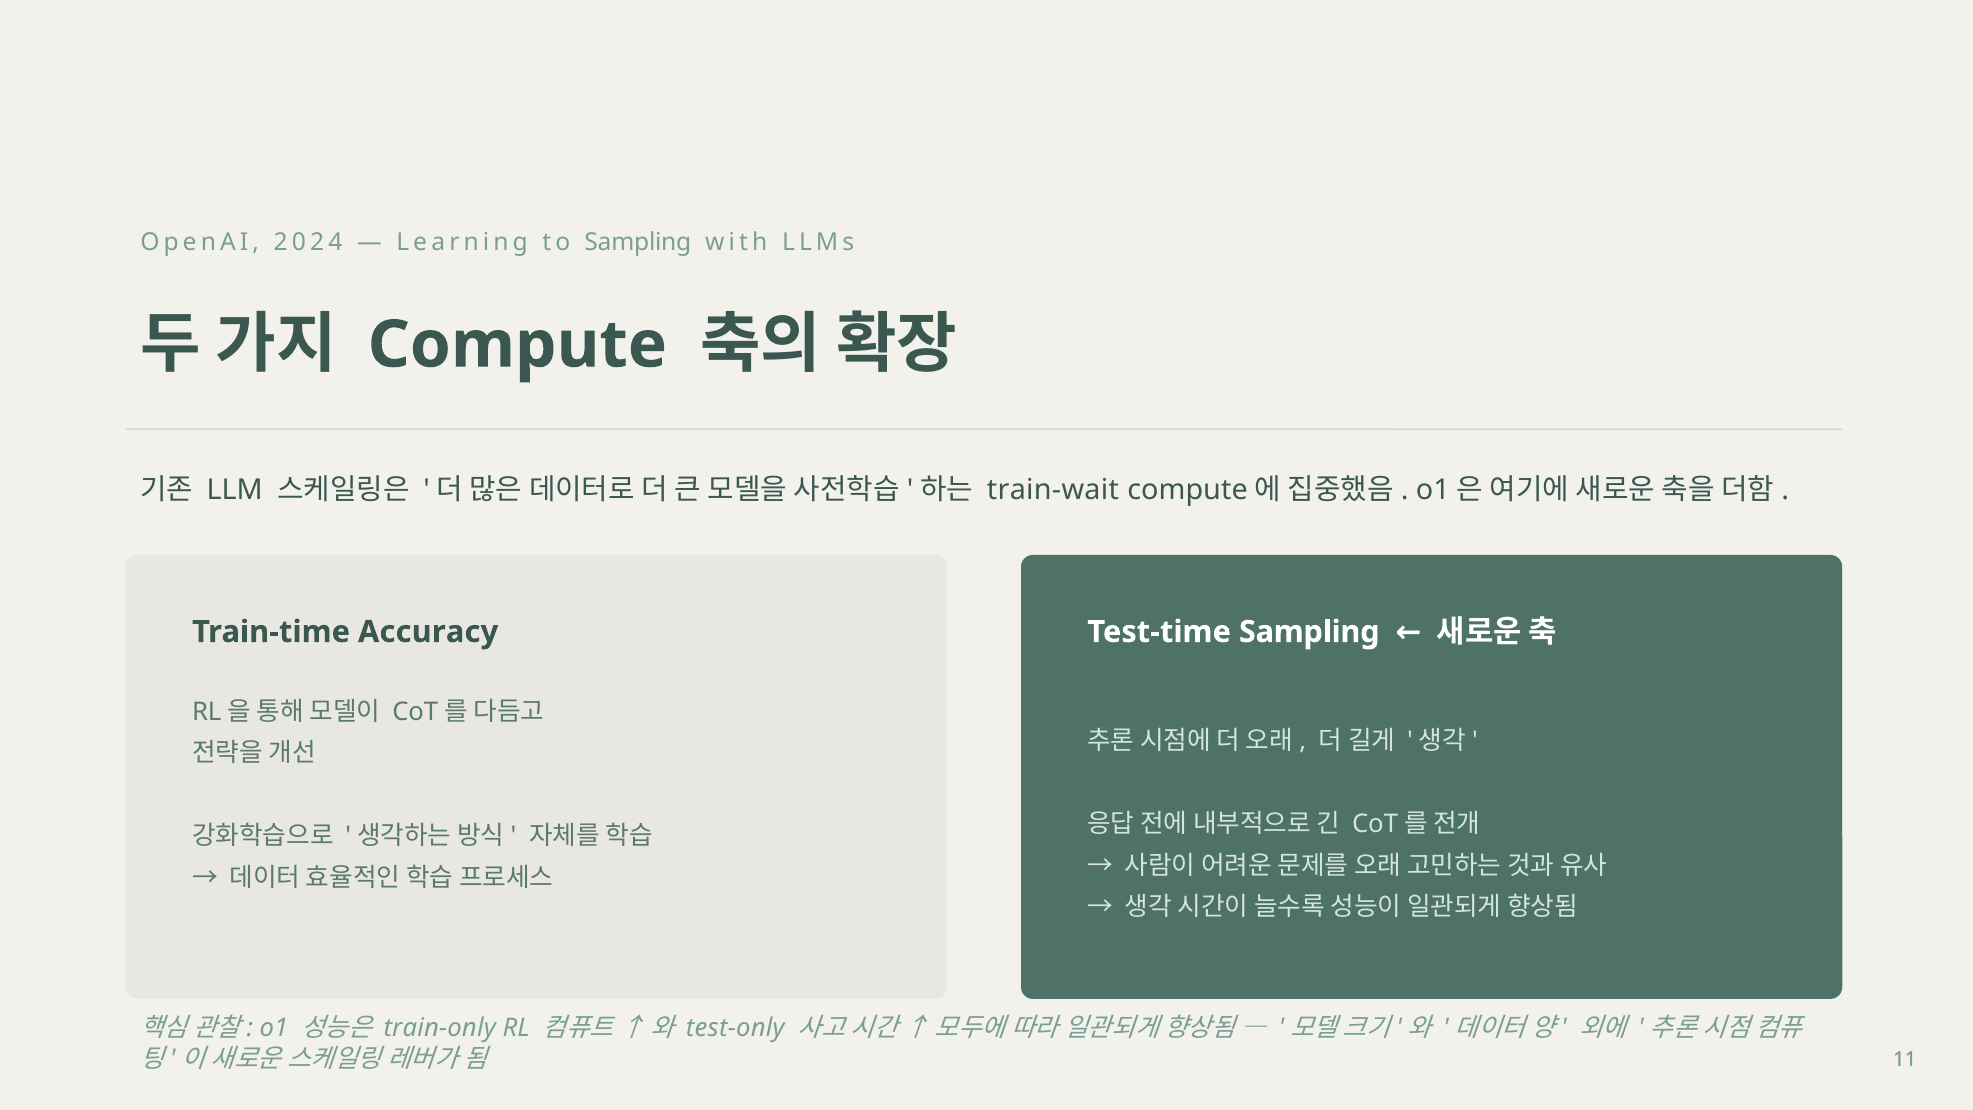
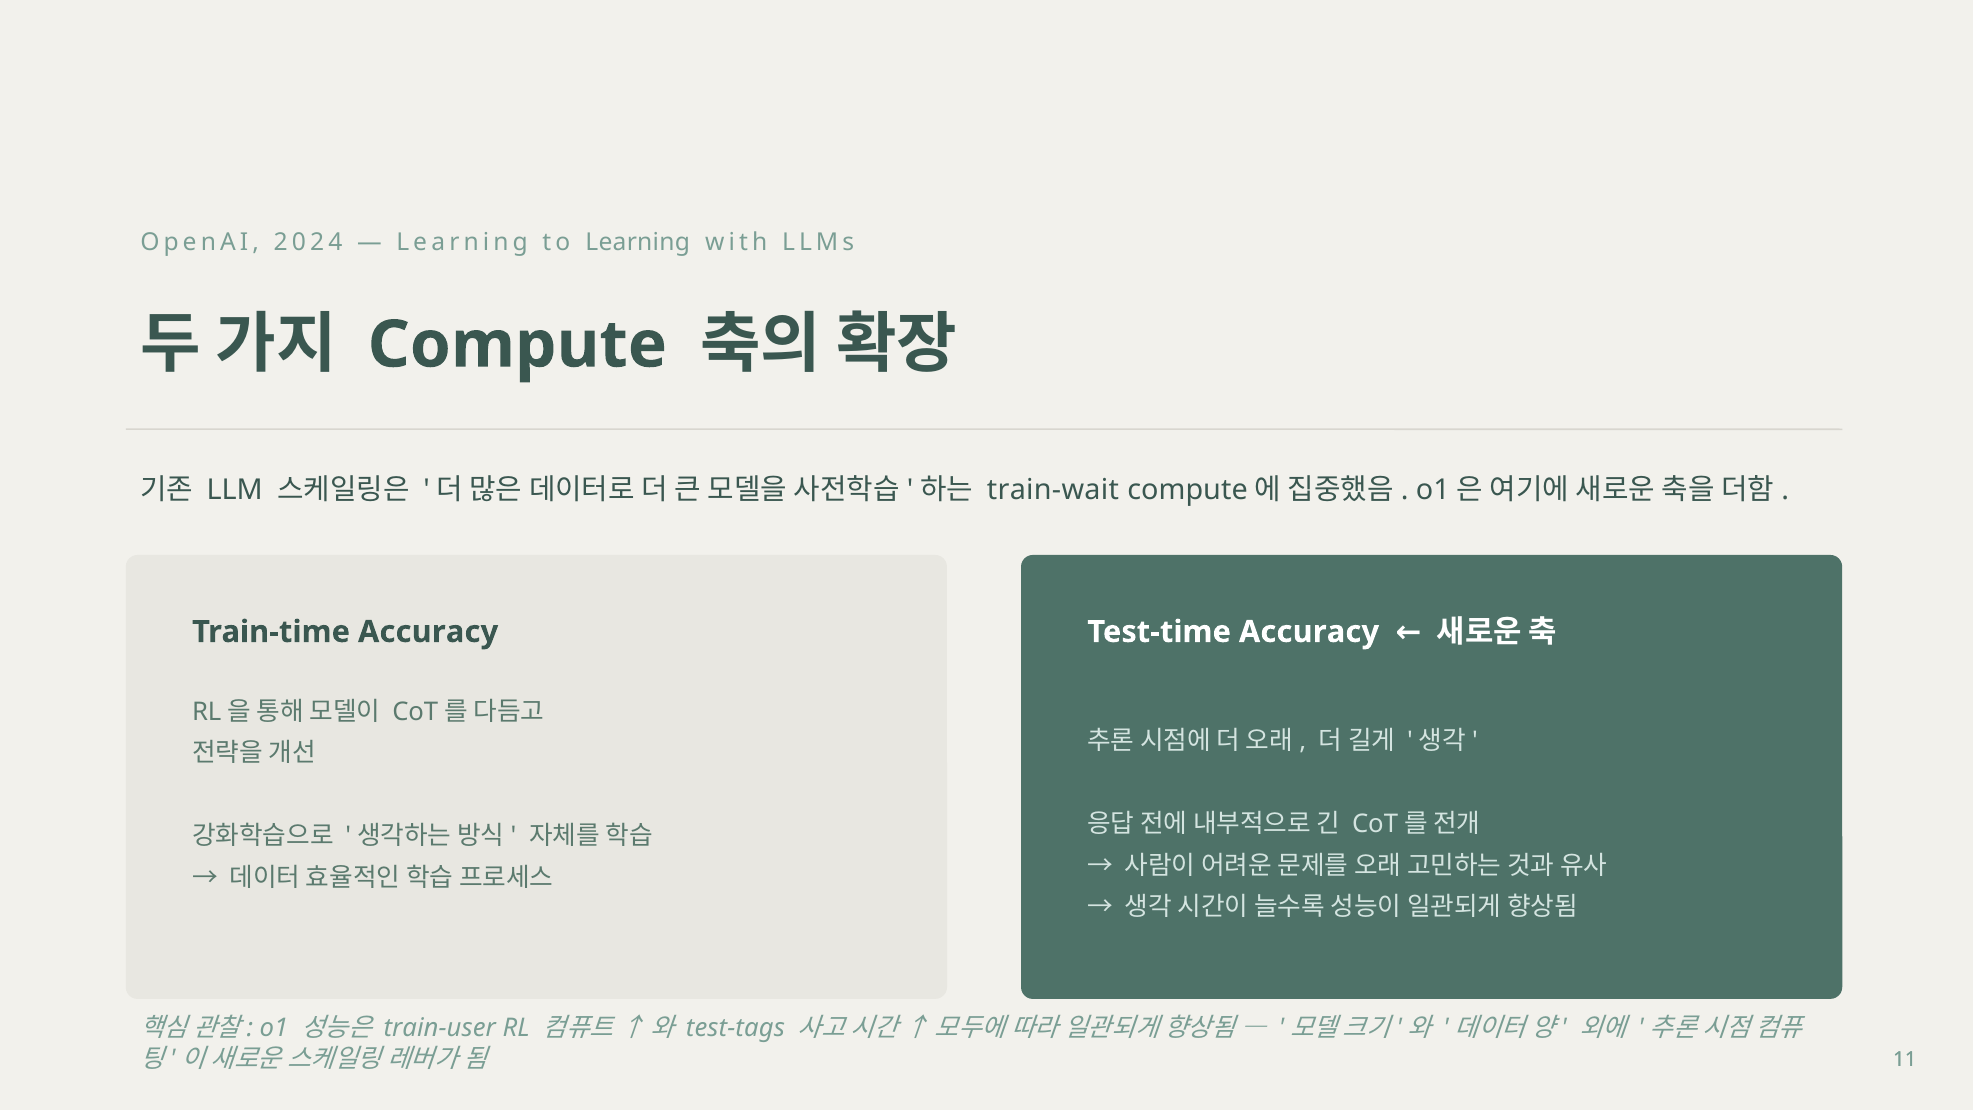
to Sampling: Sampling -> Learning (638, 242)
Test-time Sampling: Sampling -> Accuracy (1309, 632)
train-only: train-only -> train-user (440, 1028)
test-only: test-only -> test-tags (735, 1028)
